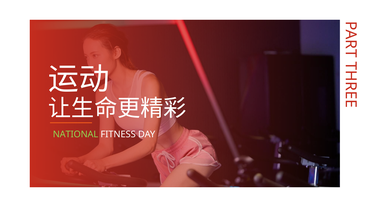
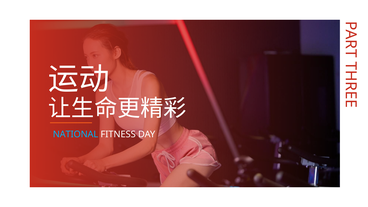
NATIONAL colour: light green -> light blue (76, 134)
